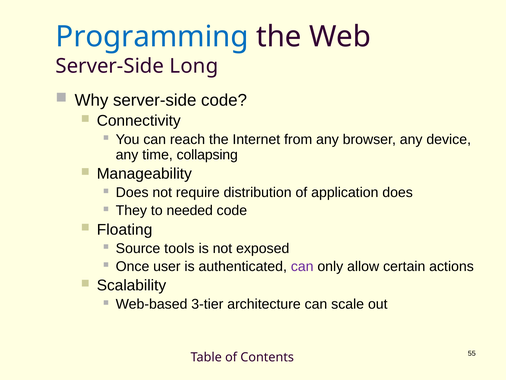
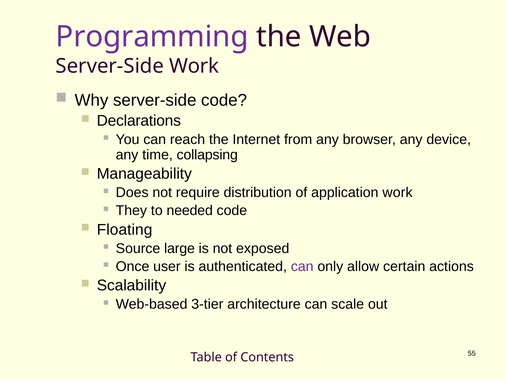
Programming colour: blue -> purple (152, 37)
Server-Side Long: Long -> Work (194, 66)
Connectivity: Connectivity -> Declarations (139, 121)
application does: does -> work (398, 192)
tools: tools -> large (180, 248)
